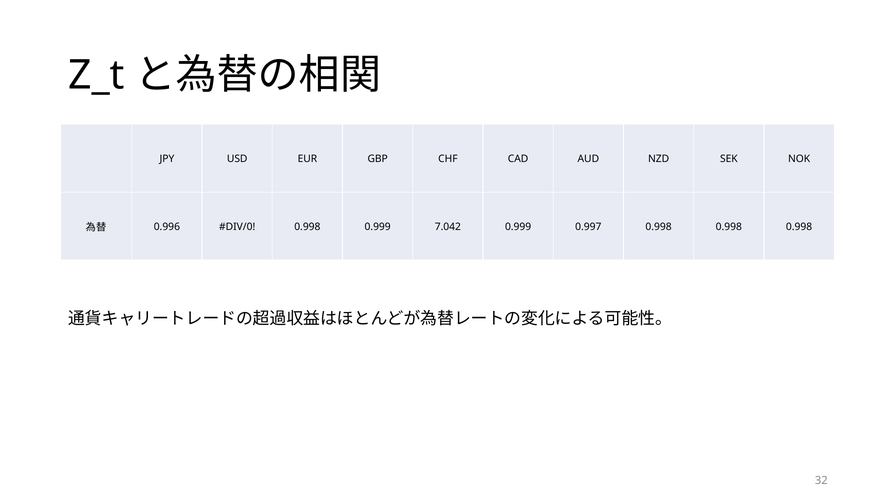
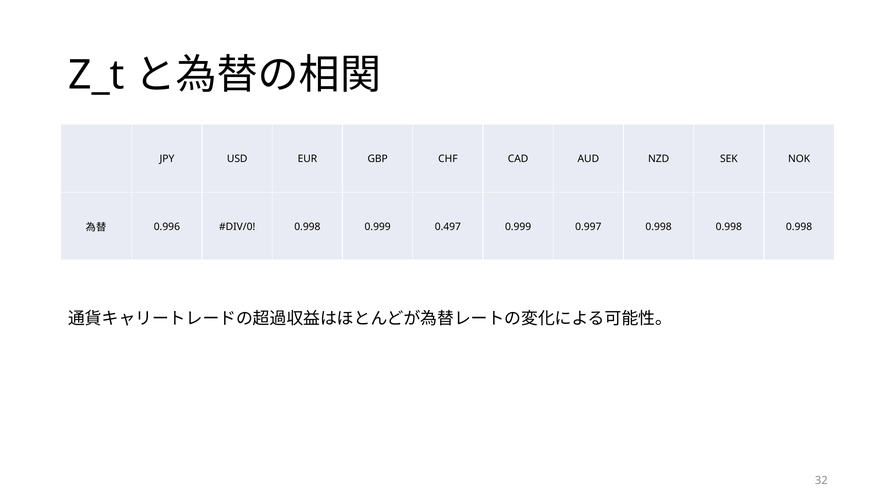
7.042: 7.042 -> 0.497 (448, 227)
